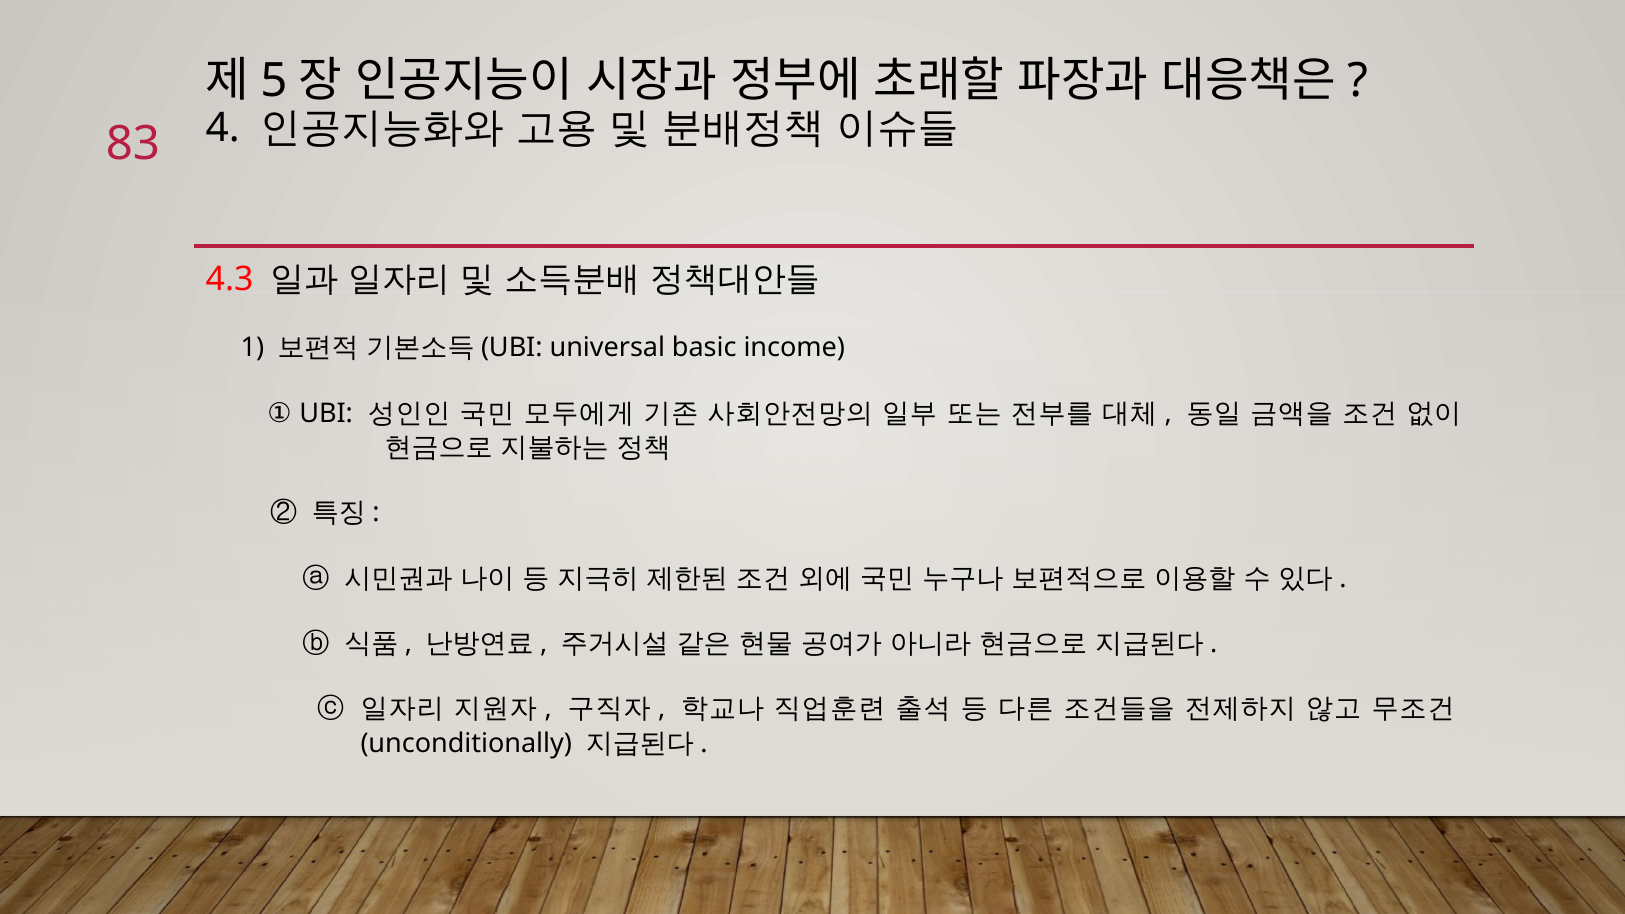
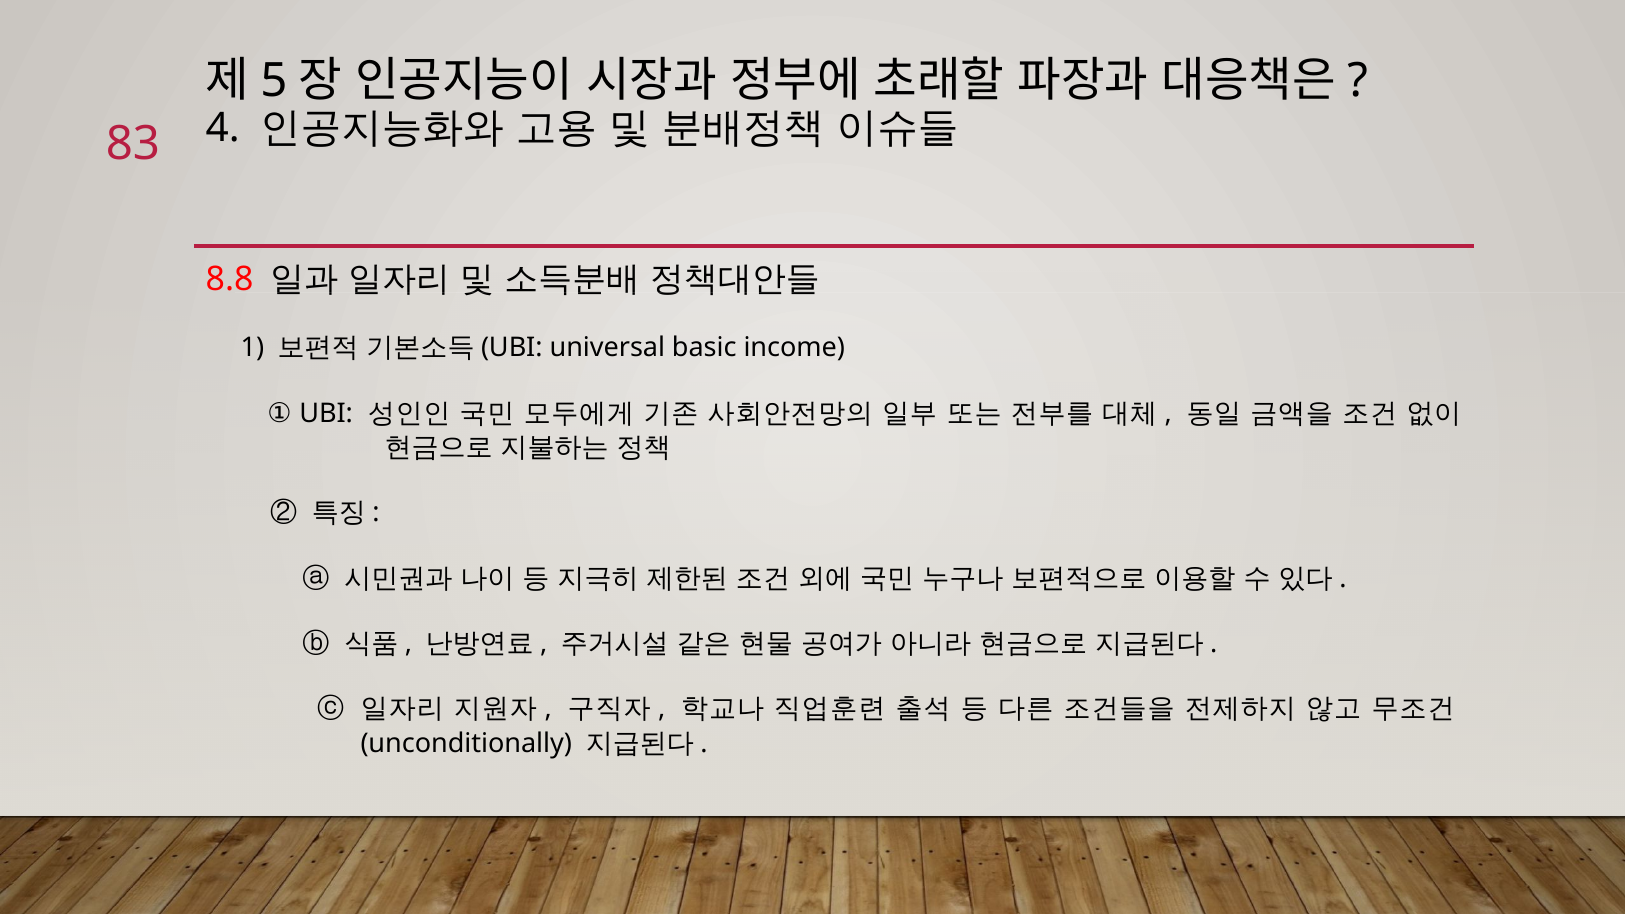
4.3: 4.3 -> 8.8 (230, 279)
